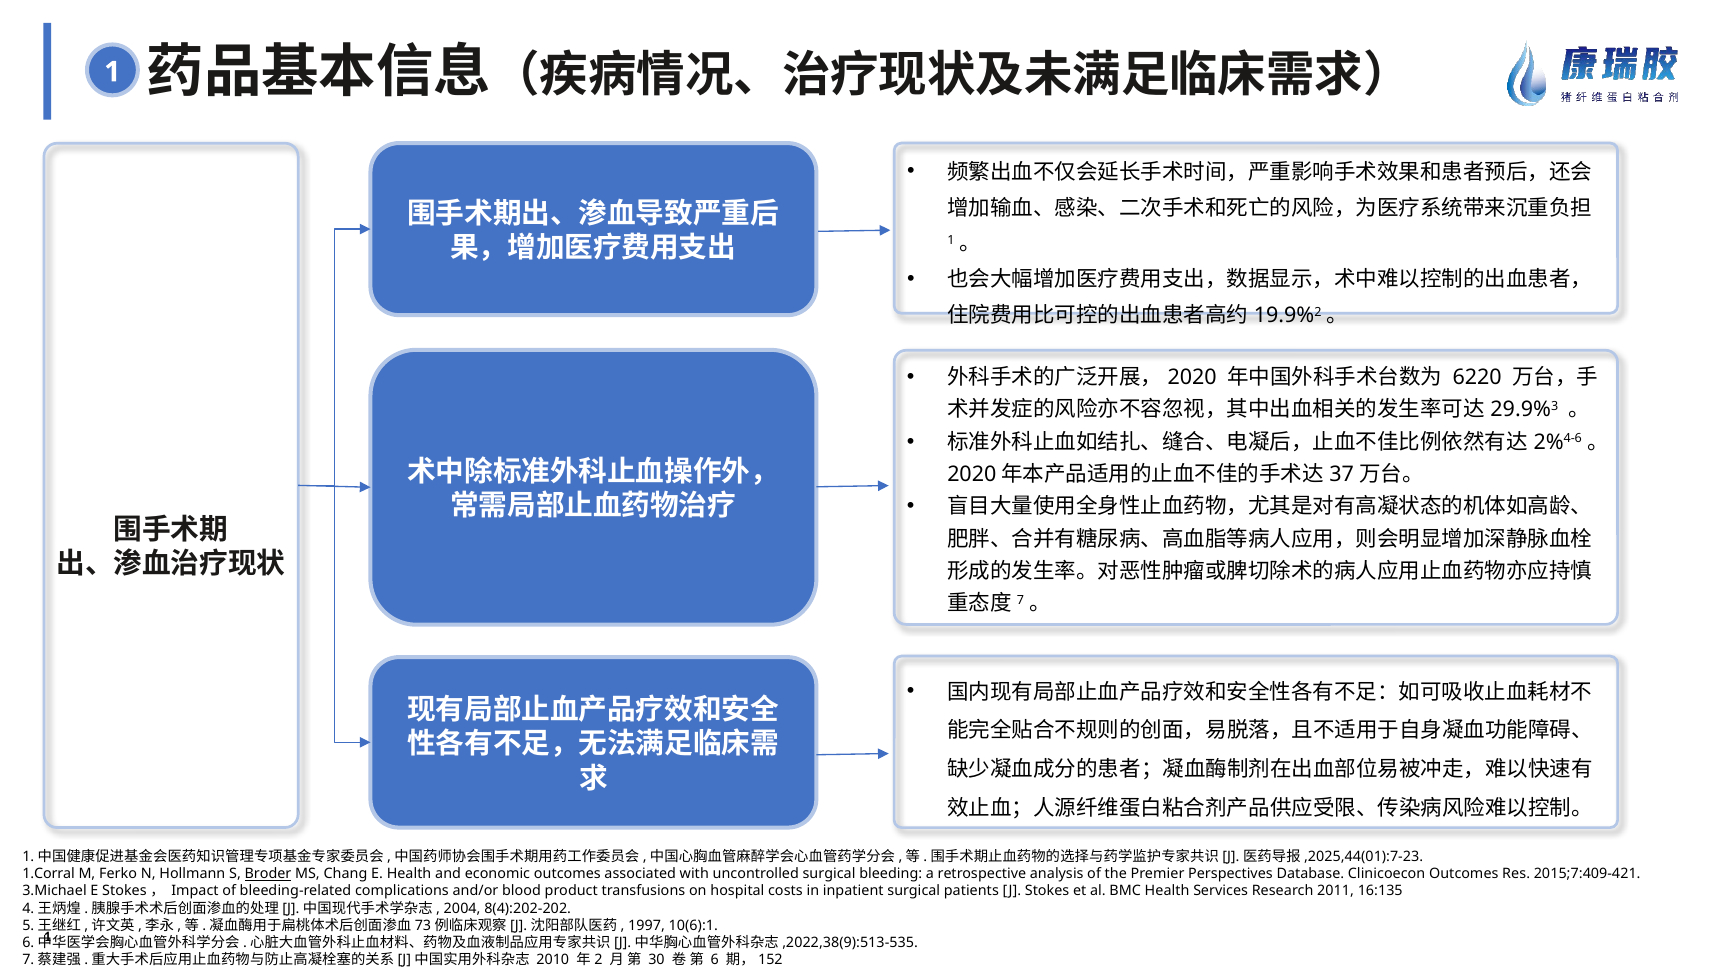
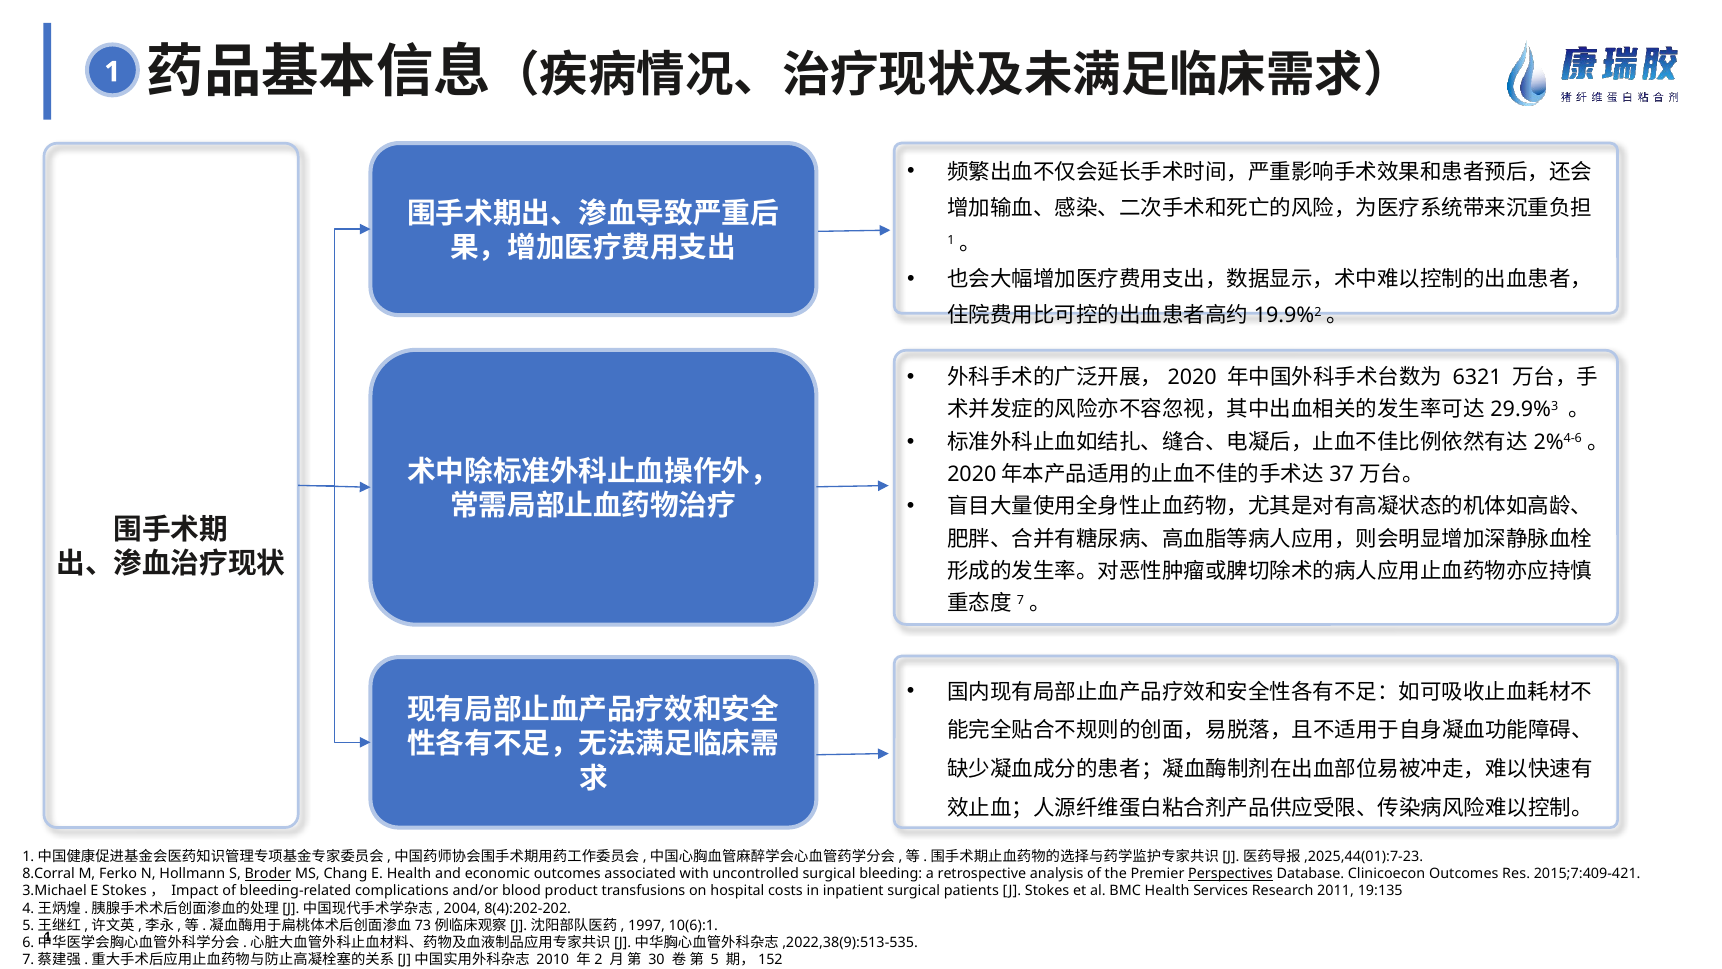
6220: 6220 -> 6321 (1477, 377)
1.Corral: 1.Corral -> 8.Corral (49, 874)
Perspectives underline: none -> present (1230, 874)
16:135: 16:135 -> 19:135 (1380, 891)
6: 6 -> 5 (715, 960)
